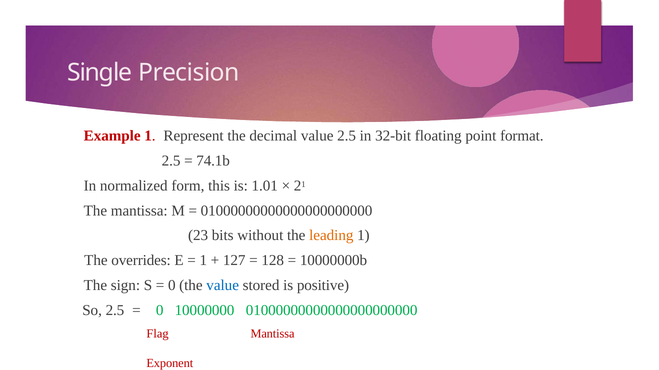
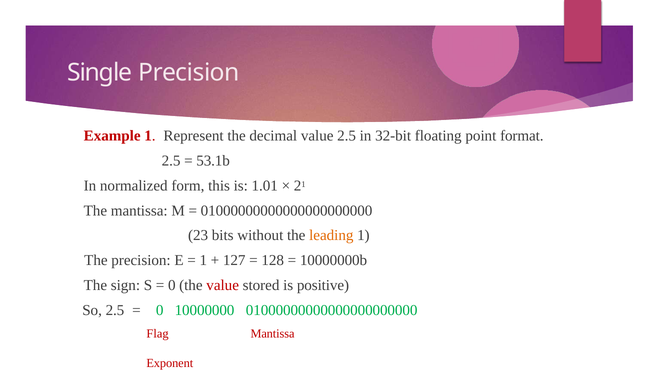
74.1b: 74.1b -> 53.1b (213, 161)
The overrides: overrides -> precision (141, 261)
value colour: blue -> red (223, 286)
